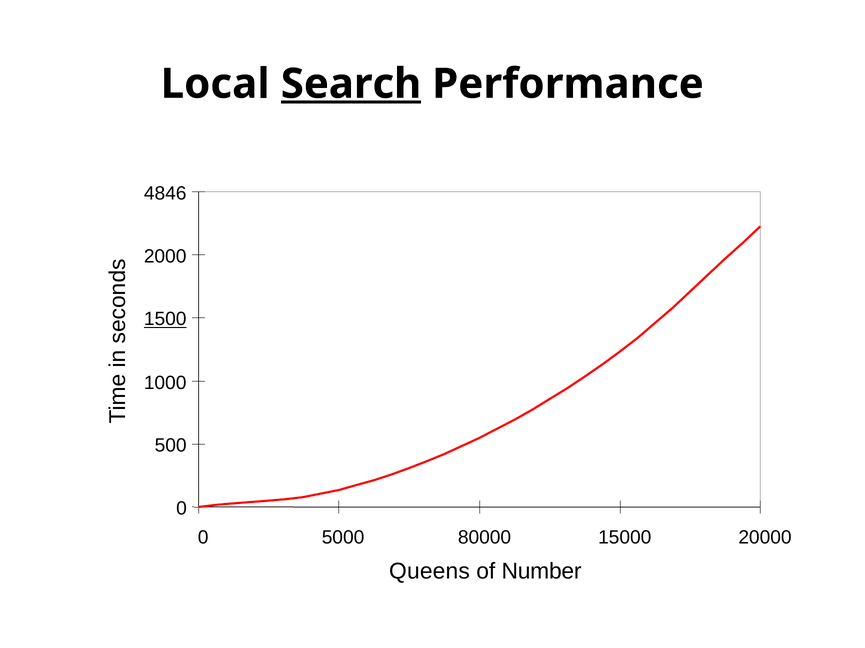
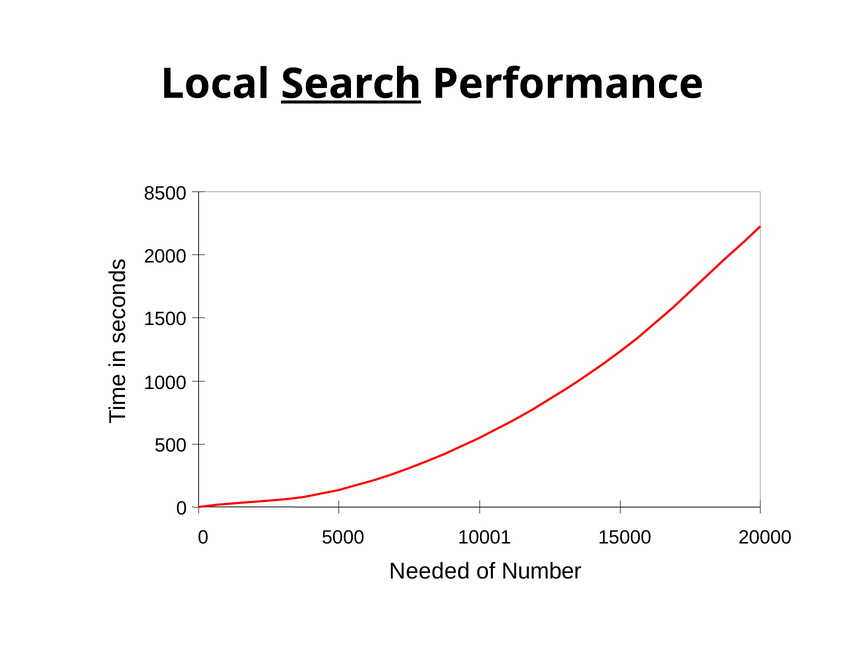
4846: 4846 -> 8500 (165, 194)
1500 underline: present -> none (165, 320)
80000: 80000 -> 10001 (485, 538)
Queens: Queens -> Needed (429, 572)
